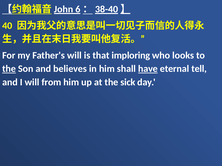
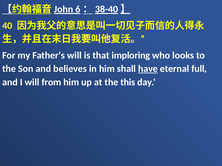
the underline: present -> none (9, 69)
tell: tell -> full (199, 69)
sick: sick -> this (128, 82)
